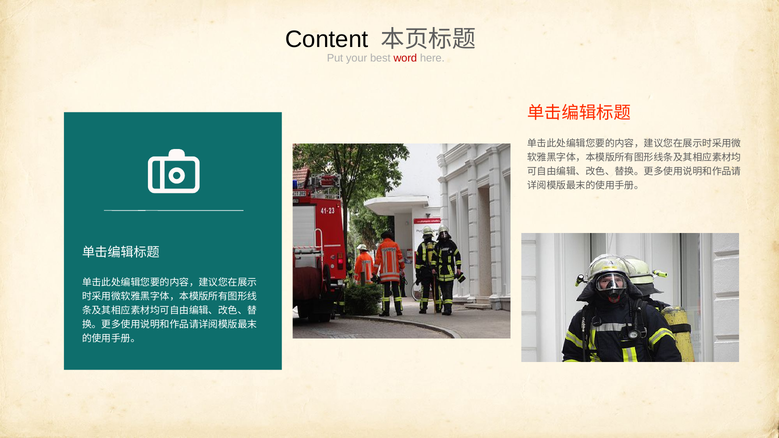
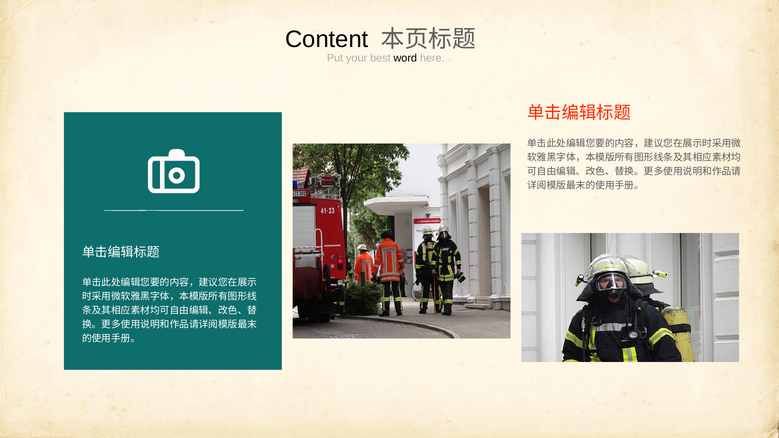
word colour: red -> black (405, 58)
